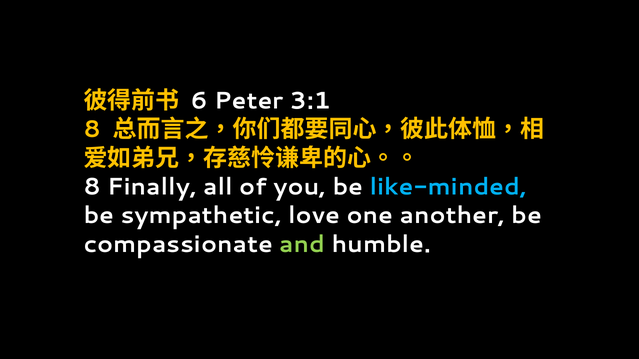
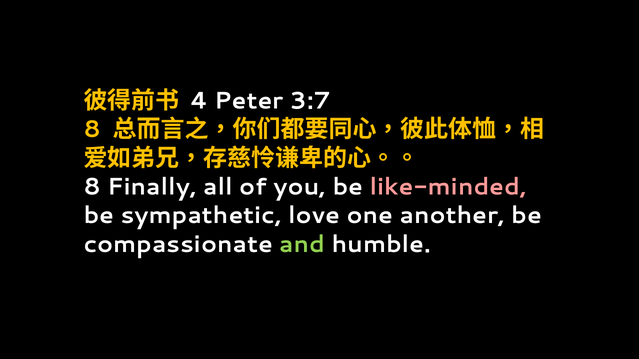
6: 6 -> 4 (199, 101)
3:1: 3:1 -> 3:7 (310, 101)
like-minded colour: light blue -> pink (448, 187)
